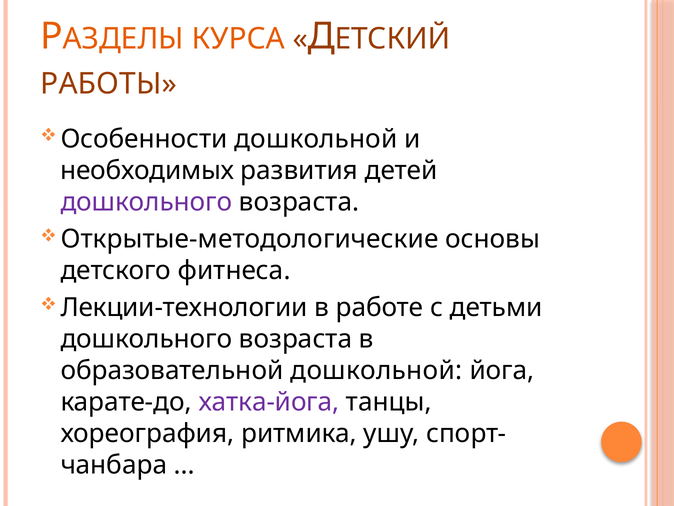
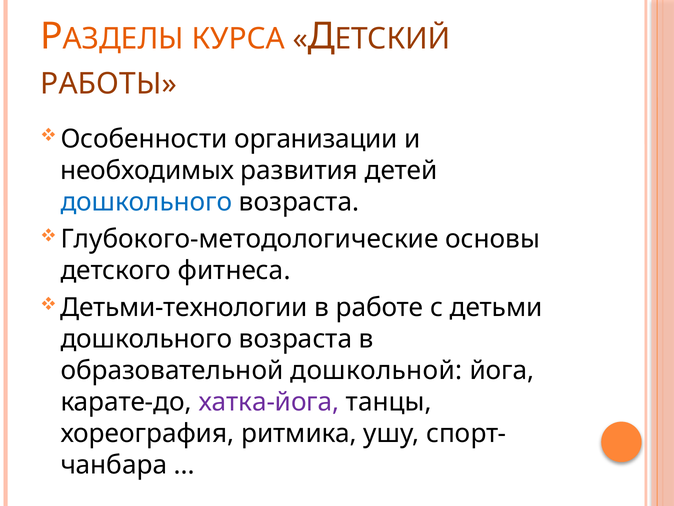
Особенности дошкольной: дошкольной -> организации (316, 139)
дошкольного colour: purple -> blue (146, 202)
Открытые-методологические: Открытые-методологические -> Глубокого-методологические (250, 239)
Лекции-технологии: Лекции-технологии -> Детьми-технологии (184, 307)
